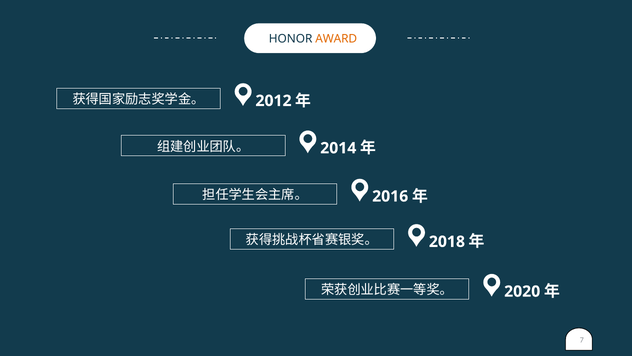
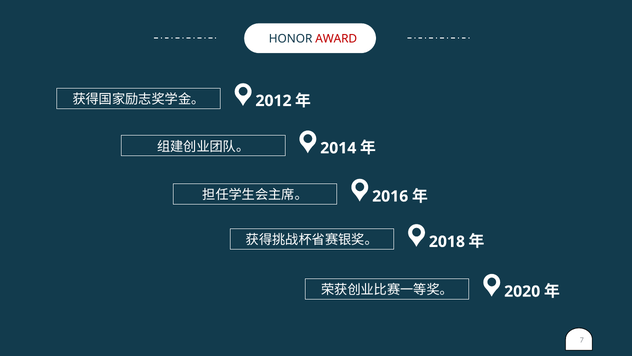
AWARD colour: orange -> red (336, 39)
